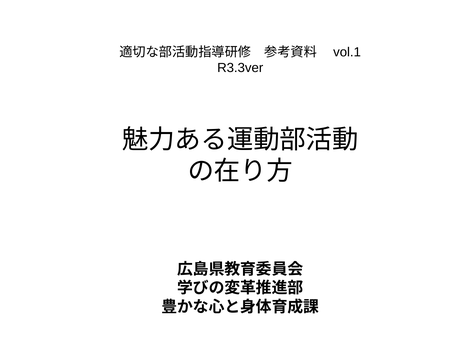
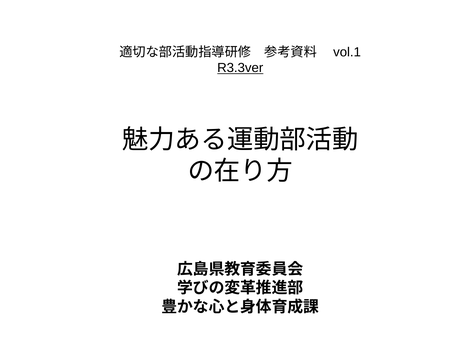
R3.3ver underline: none -> present (240, 68)
